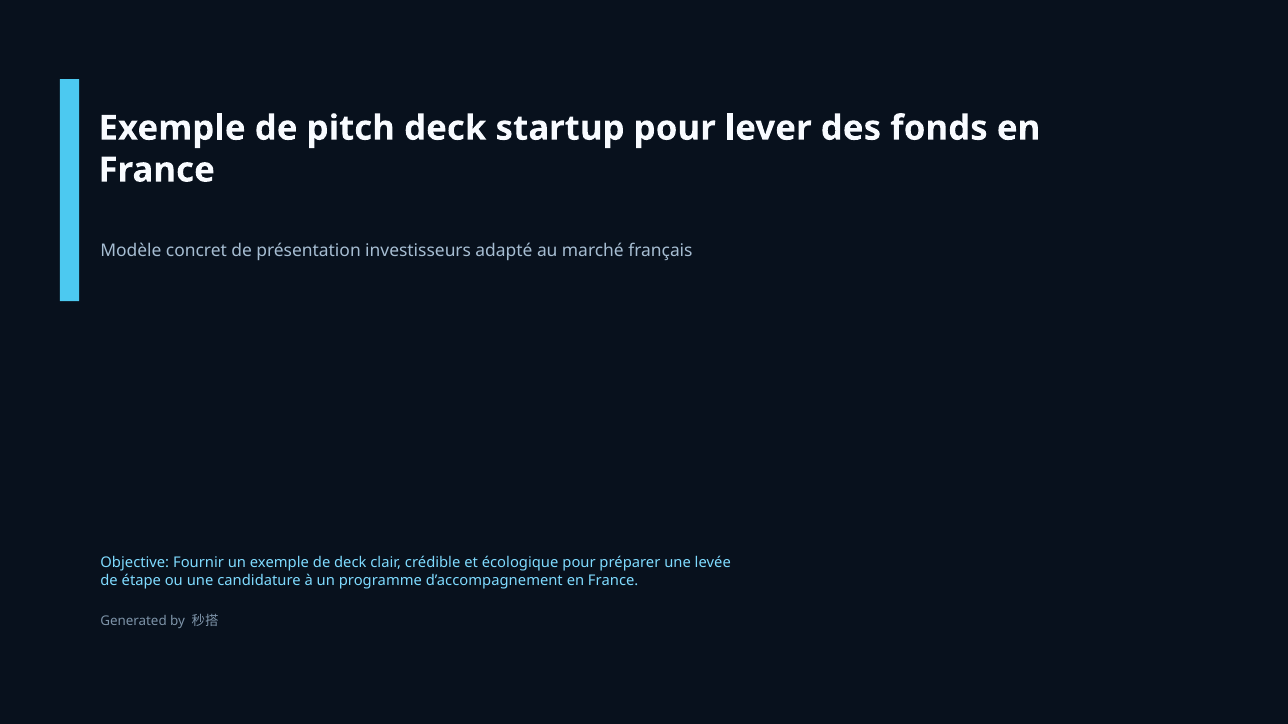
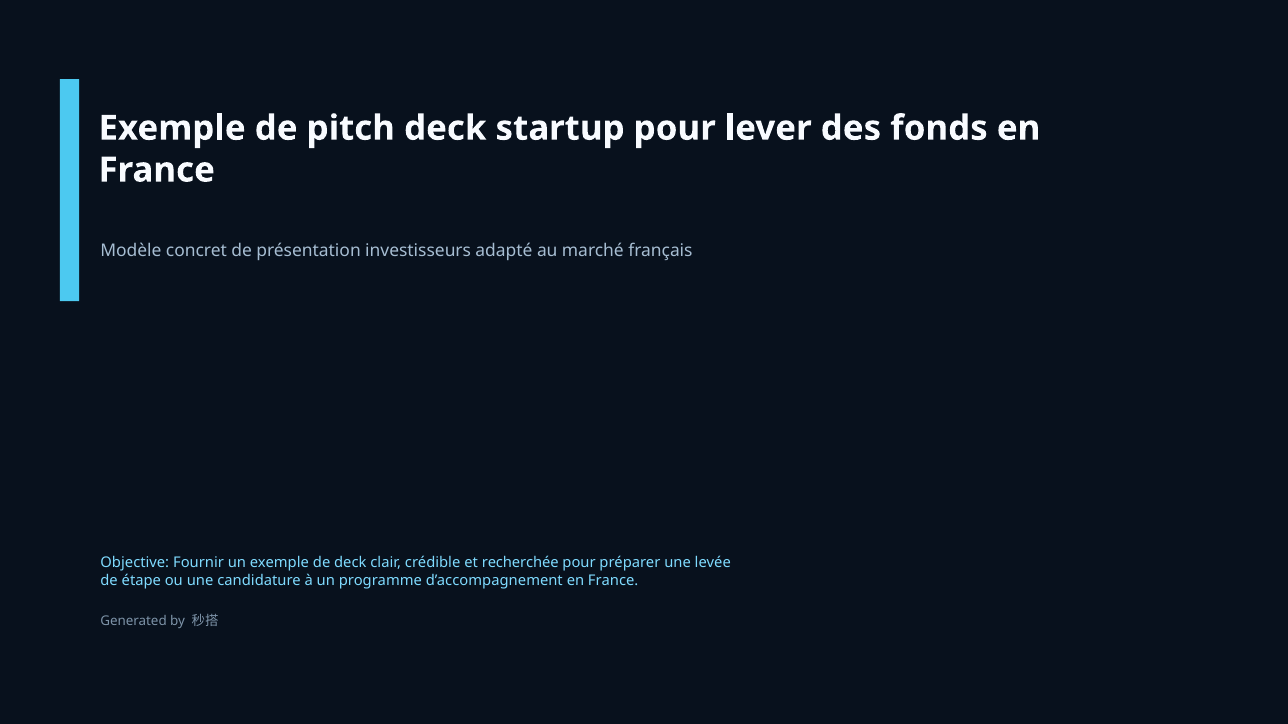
écologique: écologique -> recherchée (520, 563)
